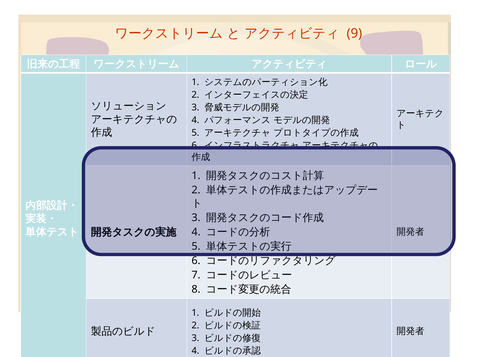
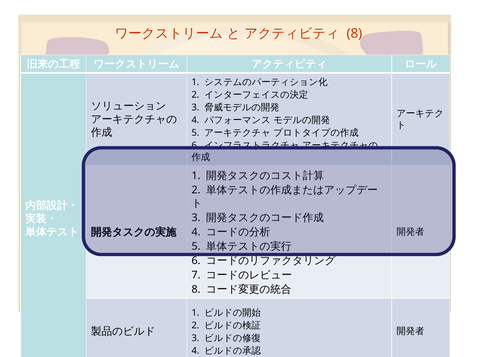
9: 9 -> 8 (354, 34)
